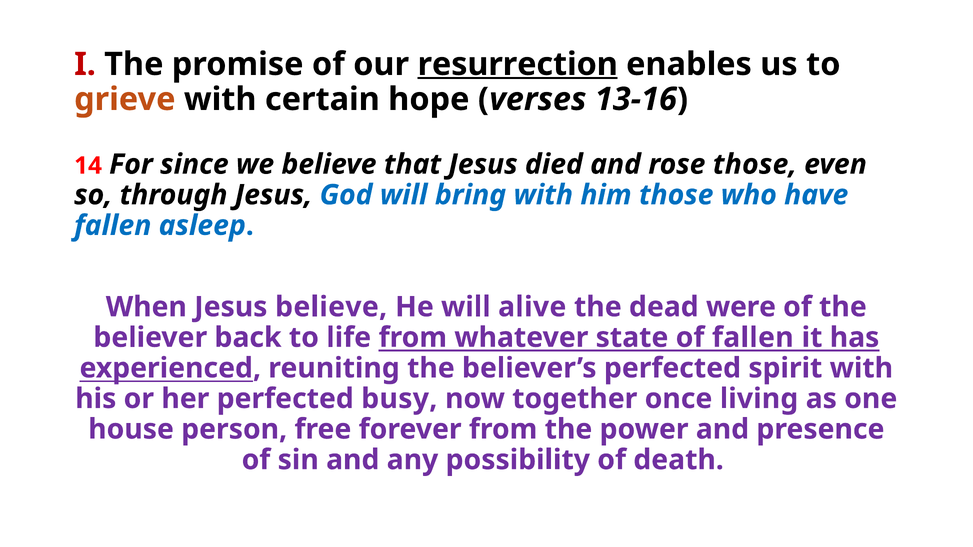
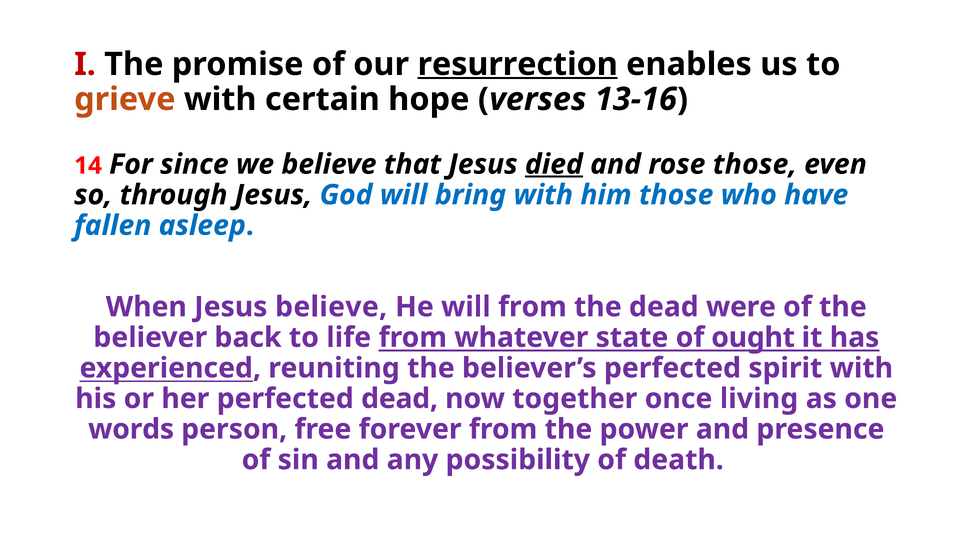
died underline: none -> present (554, 164)
will alive: alive -> from (532, 307)
of fallen: fallen -> ought (753, 338)
perfected busy: busy -> dead (400, 399)
house: house -> words (131, 429)
